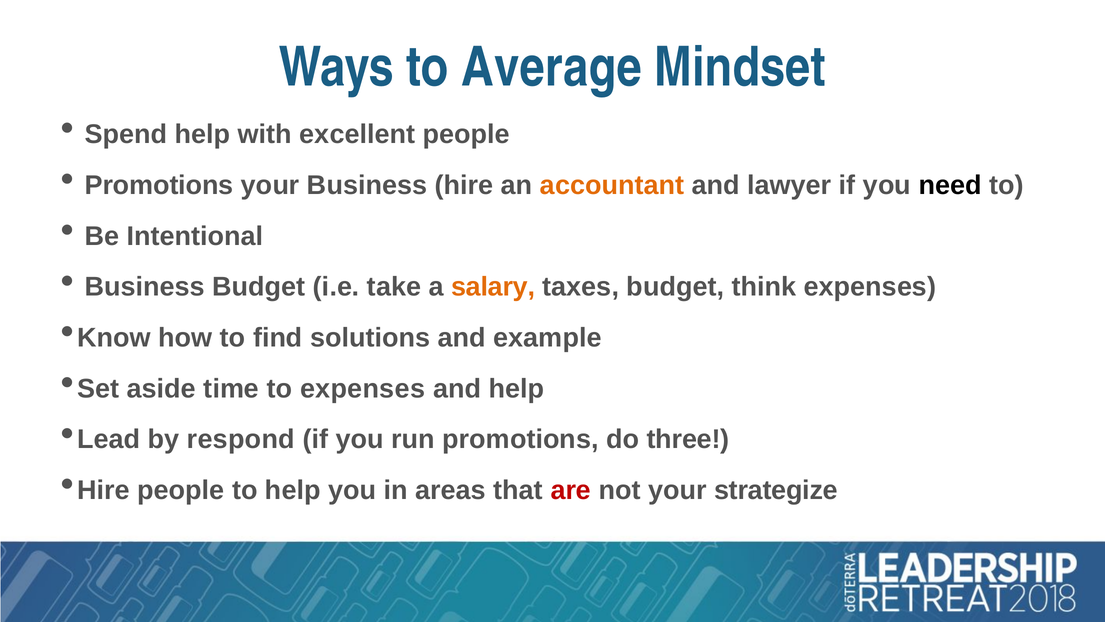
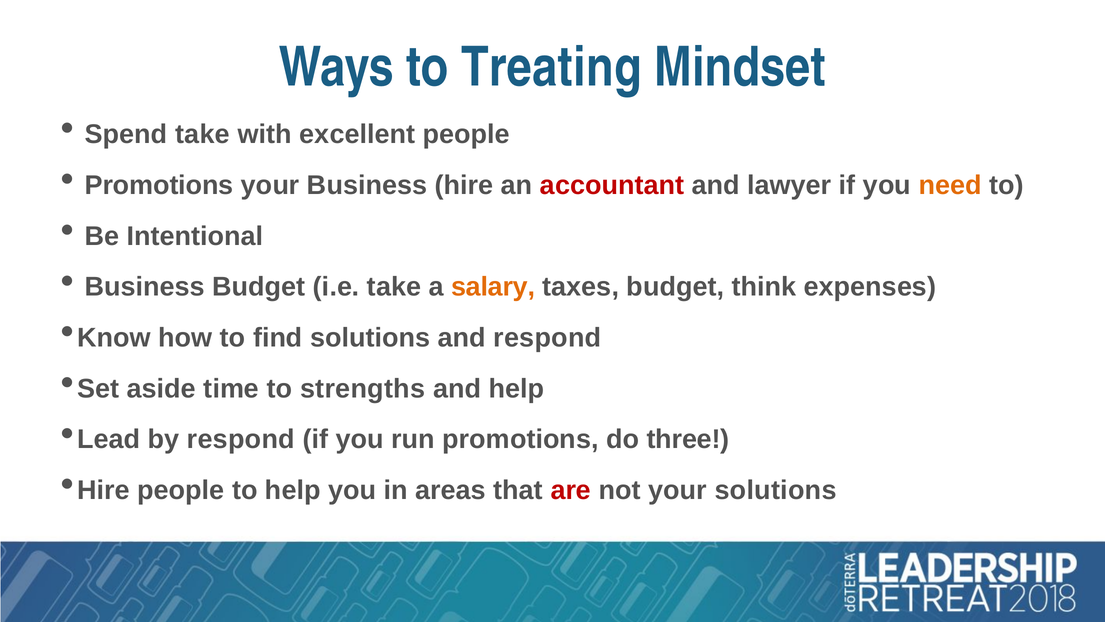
Average: Average -> Treating (551, 67)
Spend help: help -> take (202, 134)
accountant colour: orange -> red (612, 185)
need colour: black -> orange (950, 185)
and example: example -> respond (547, 338)
to expenses: expenses -> strengths (363, 388)
your strategize: strategize -> solutions (776, 490)
